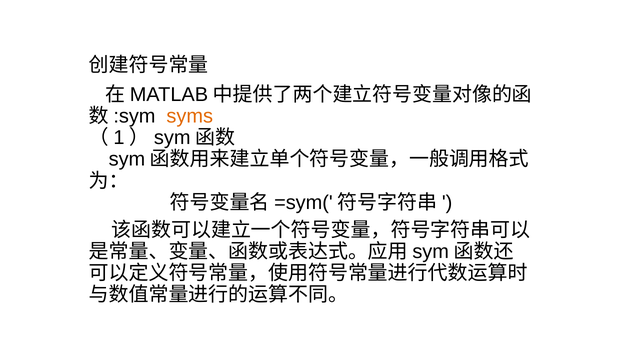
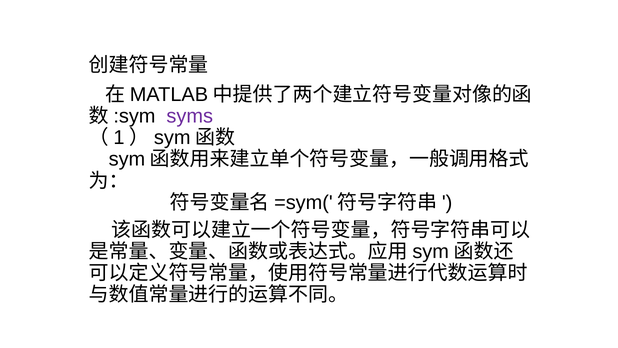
syms colour: orange -> purple (190, 116)
